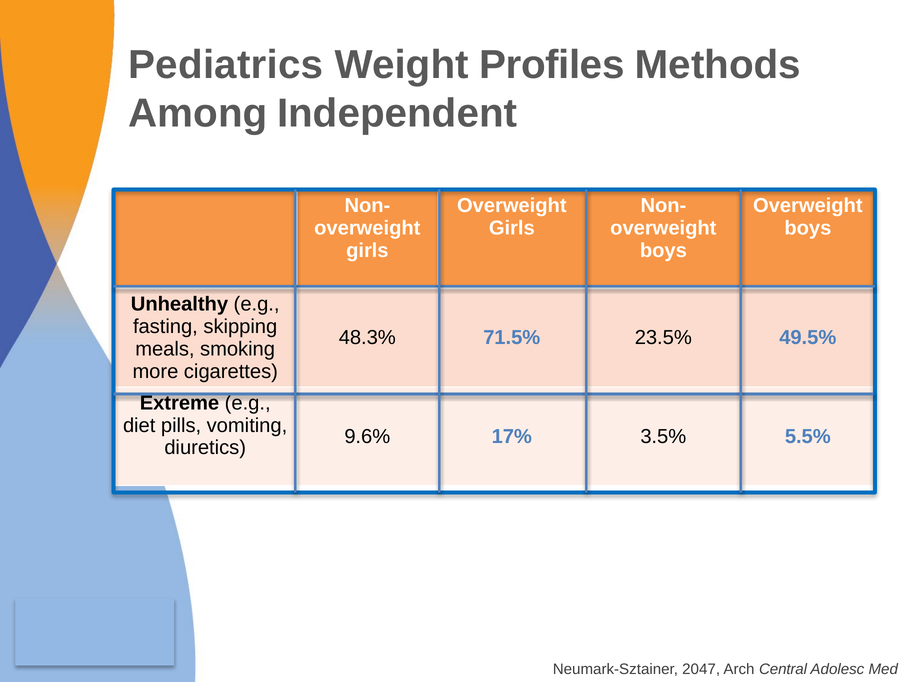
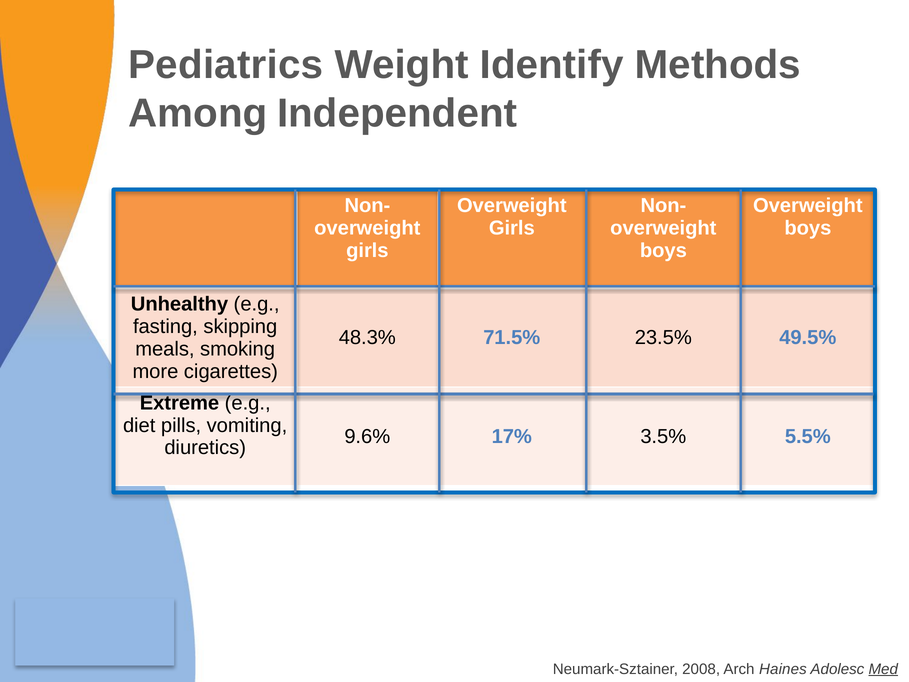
Profiles: Profiles -> Identify (552, 65)
2047: 2047 -> 2008 (701, 669)
Central: Central -> Haines (783, 669)
Med underline: none -> present (883, 669)
